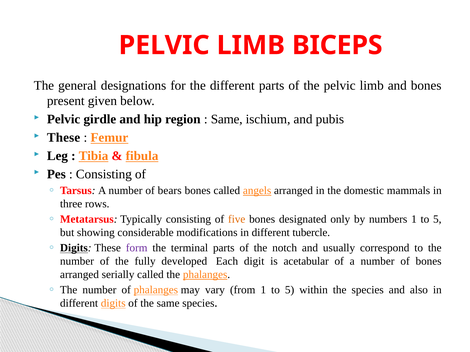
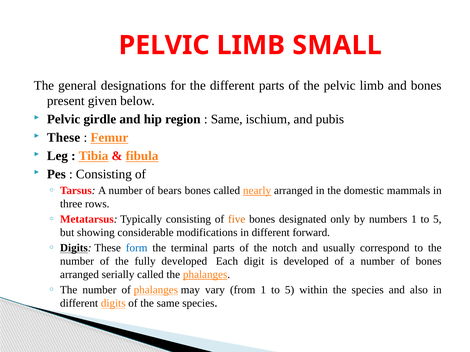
BICEPS: BICEPS -> SMALL (337, 45)
angels: angels -> nearly (257, 191)
tubercle: tubercle -> forward (311, 233)
form colour: purple -> blue (137, 248)
is acetabular: acetabular -> developed (306, 262)
